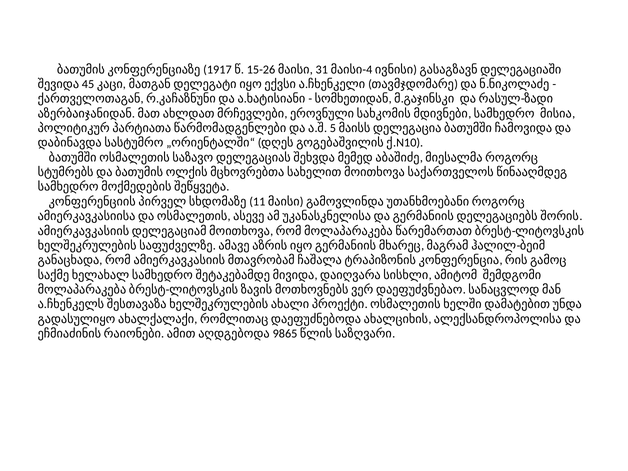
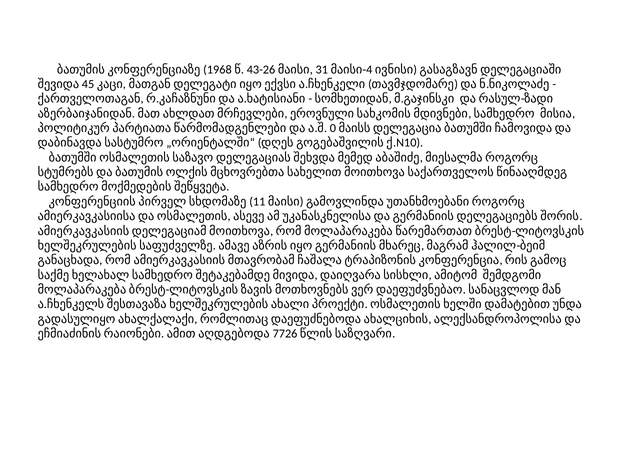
1917: 1917 -> 1968 (217, 69)
15-26: 15-26 -> 43-26 (261, 69)
5: 5 -> 0 (333, 128)
9865: 9865 -> 7726 (285, 334)
